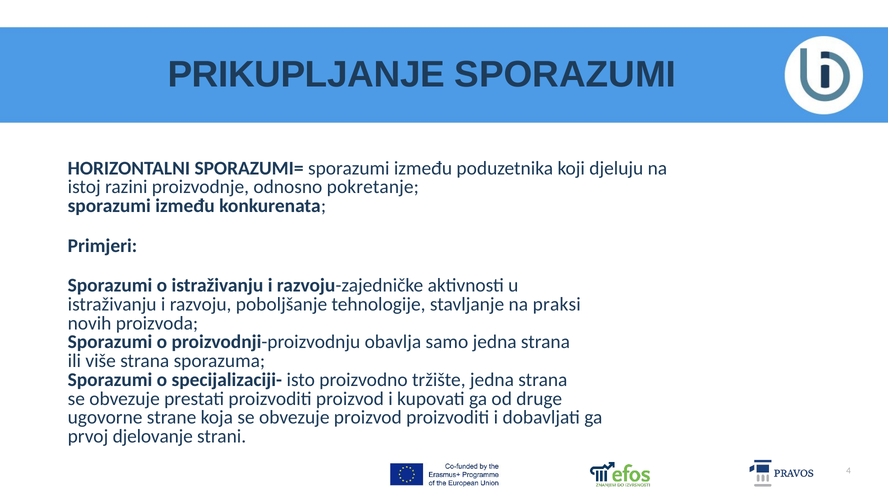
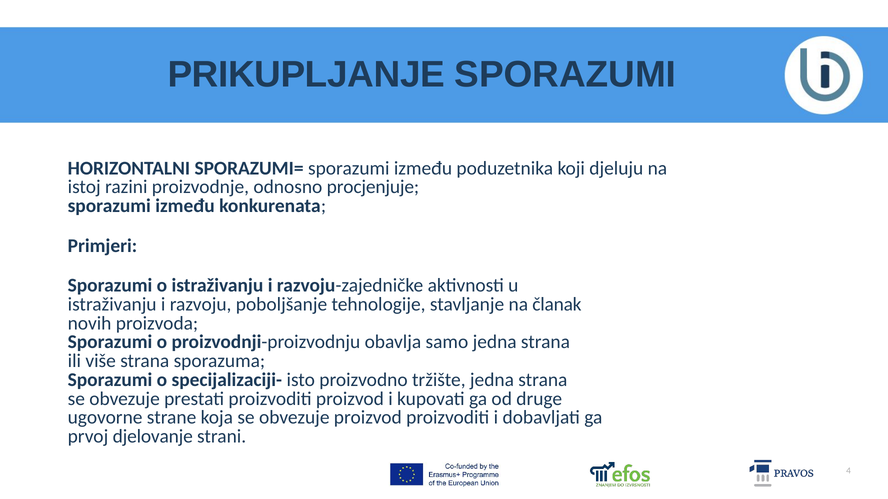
pokretanje: pokretanje -> procjenjuje (373, 187)
praksi: praksi -> članak (557, 305)
